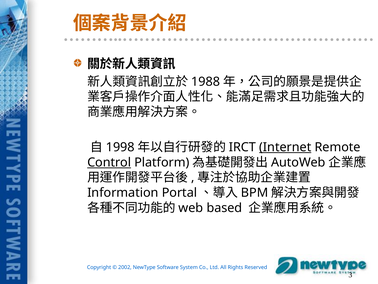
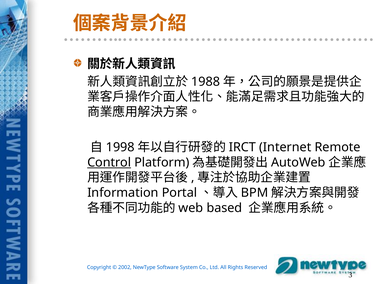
Internet underline: present -> none (285, 147)
